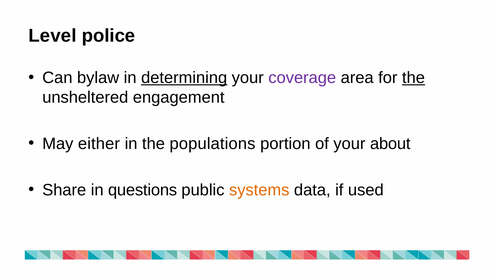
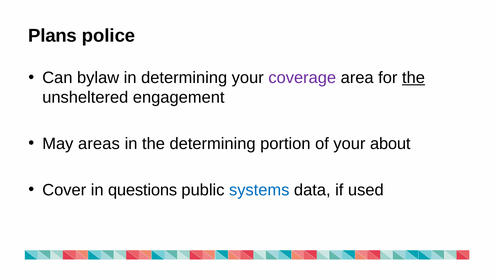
Level: Level -> Plans (53, 36)
determining underline: present -> none (184, 78)
either: either -> areas (99, 144)
the populations: populations -> determining (213, 144)
Share: Share -> Cover (64, 190)
systems colour: orange -> blue (259, 190)
